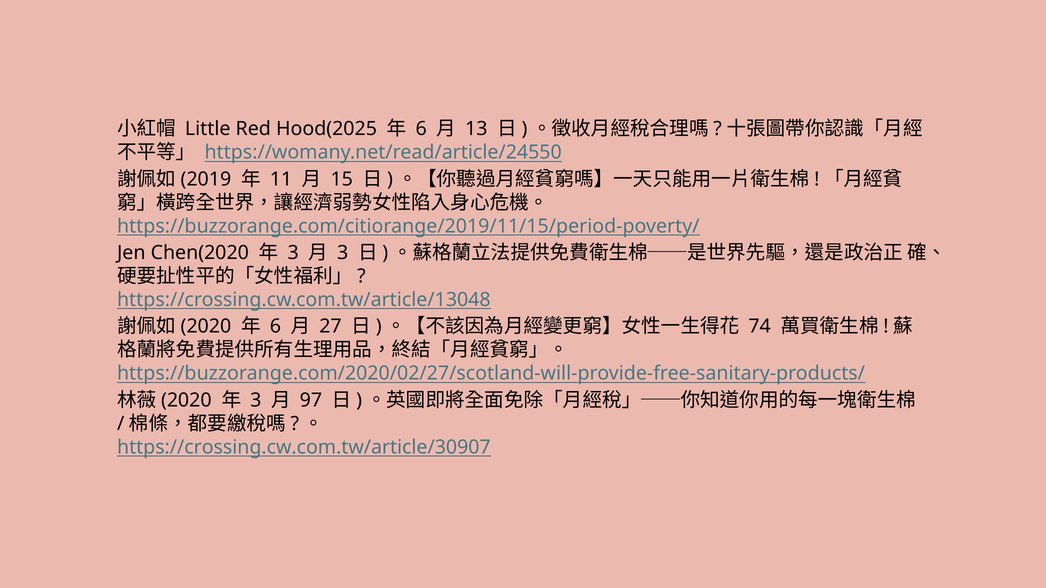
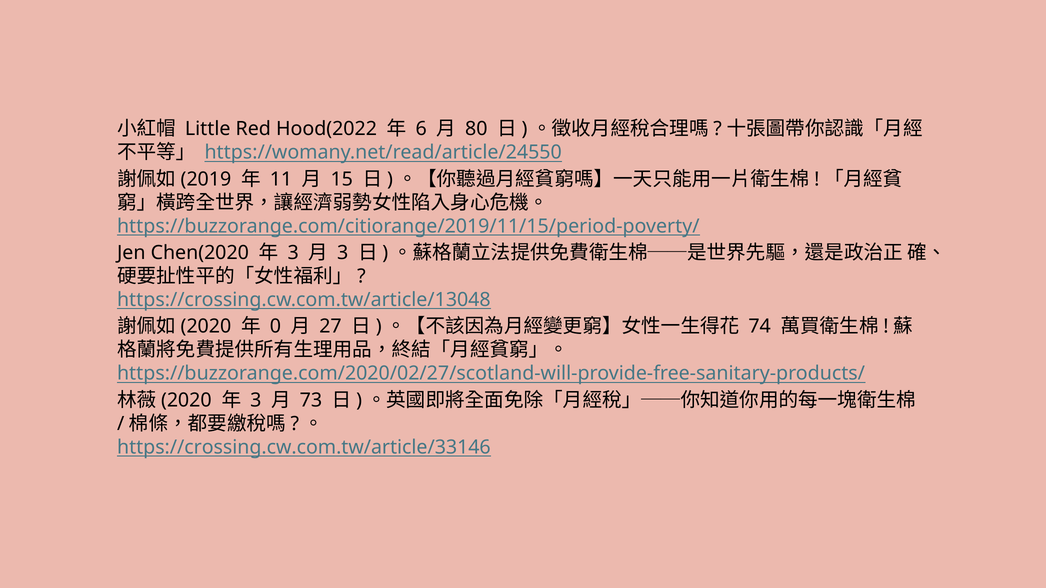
Hood(2025: Hood(2025 -> Hood(2022 (327, 129)
13: 13 -> 80 (476, 129)
6: 6 -> 0 (275, 327)
97: 97 -> 73 (311, 400)
https://crossing.cw.com.tw/article/30907: https://crossing.cw.com.tw/article/30907 -> https://crossing.cw.com.tw/article/33146 (304, 448)
